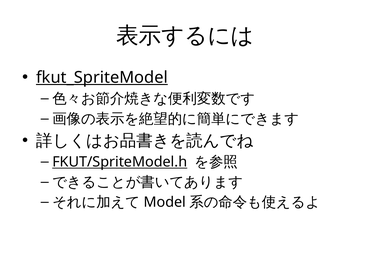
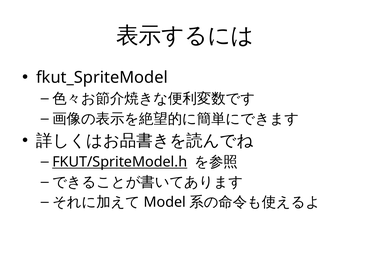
fkut_SpriteModel underline: present -> none (102, 78)
